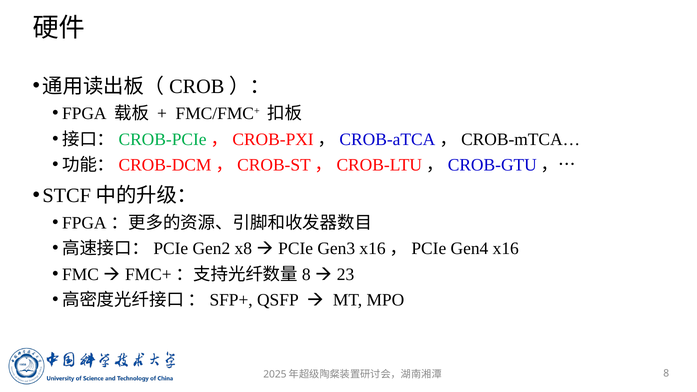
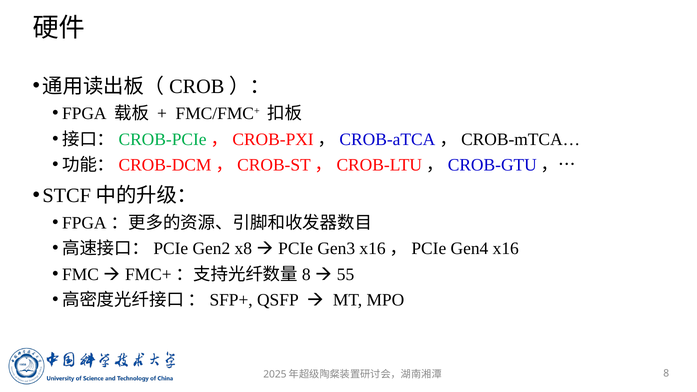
23: 23 -> 55 (346, 274)
